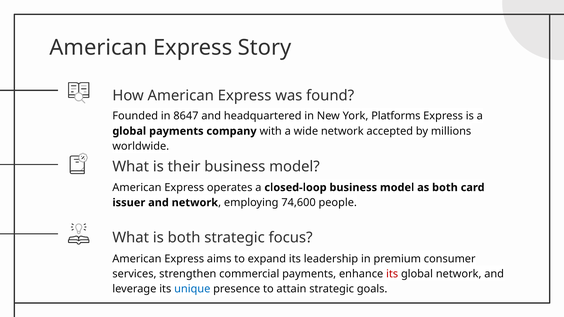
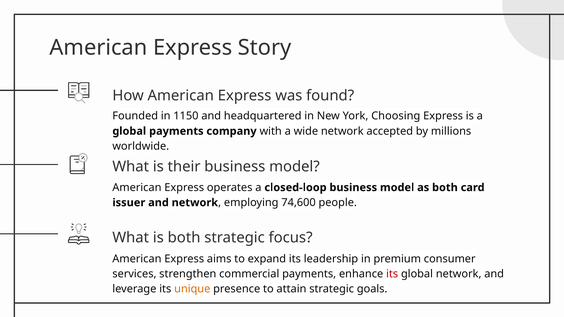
8647: 8647 -> 1150 (186, 116)
Platforms: Platforms -> Choosing (396, 116)
unique colour: blue -> orange (192, 289)
